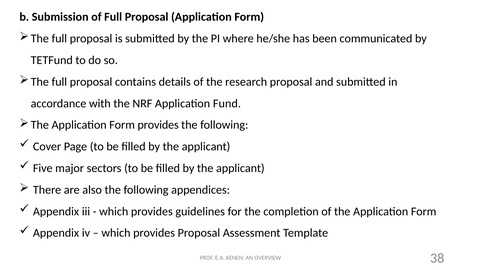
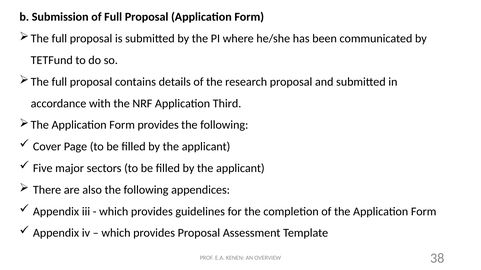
Fund: Fund -> Third (227, 104)
